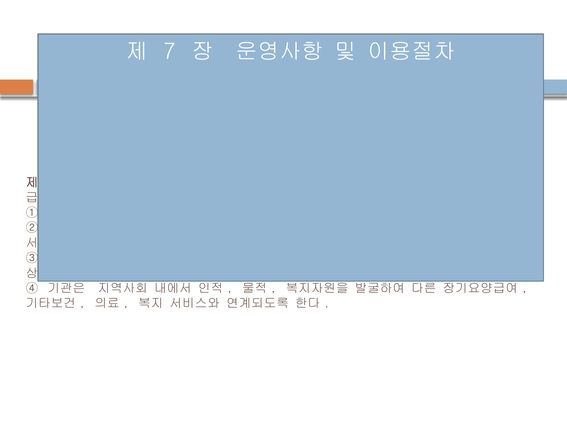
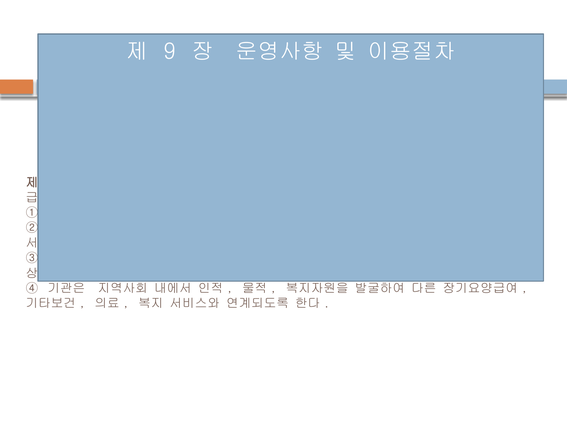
7: 7 -> 9 (170, 52)
